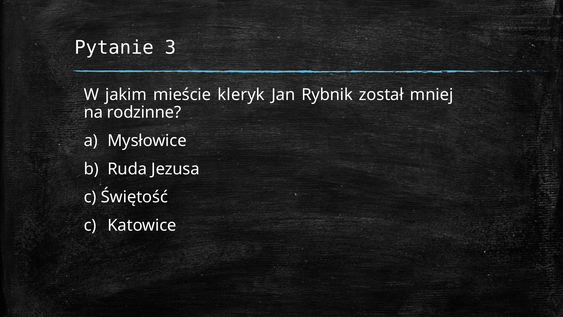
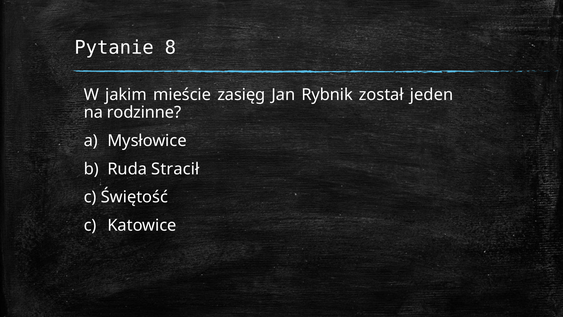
3: 3 -> 8 (171, 47)
kleryk: kleryk -> zasięg (241, 95)
mniej: mniej -> jeden (432, 95)
Jezusa: Jezusa -> Stracił (175, 169)
